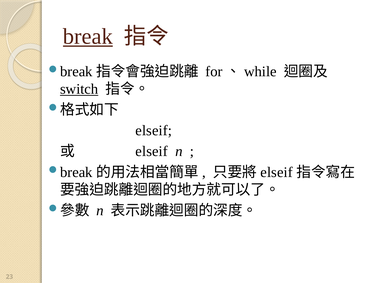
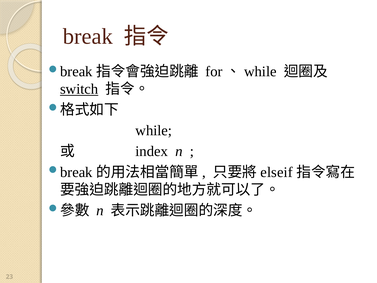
break underline: present -> none (88, 36)
elseif: elseif -> while (154, 131)
elseif: elseif -> index (152, 151)
